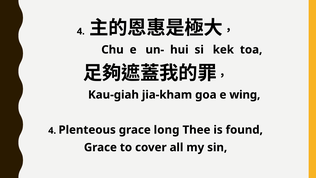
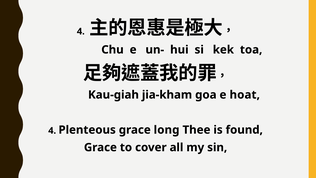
wing: wing -> hoat (245, 95)
